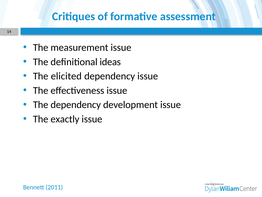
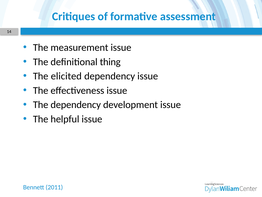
ideas: ideas -> thing (110, 62)
exactly: exactly -> helpful (65, 119)
